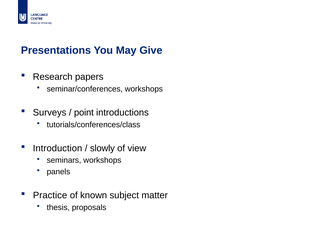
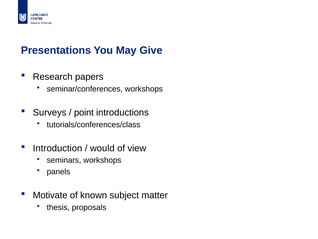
slowly: slowly -> would (102, 148)
Practice: Practice -> Motivate (50, 195)
